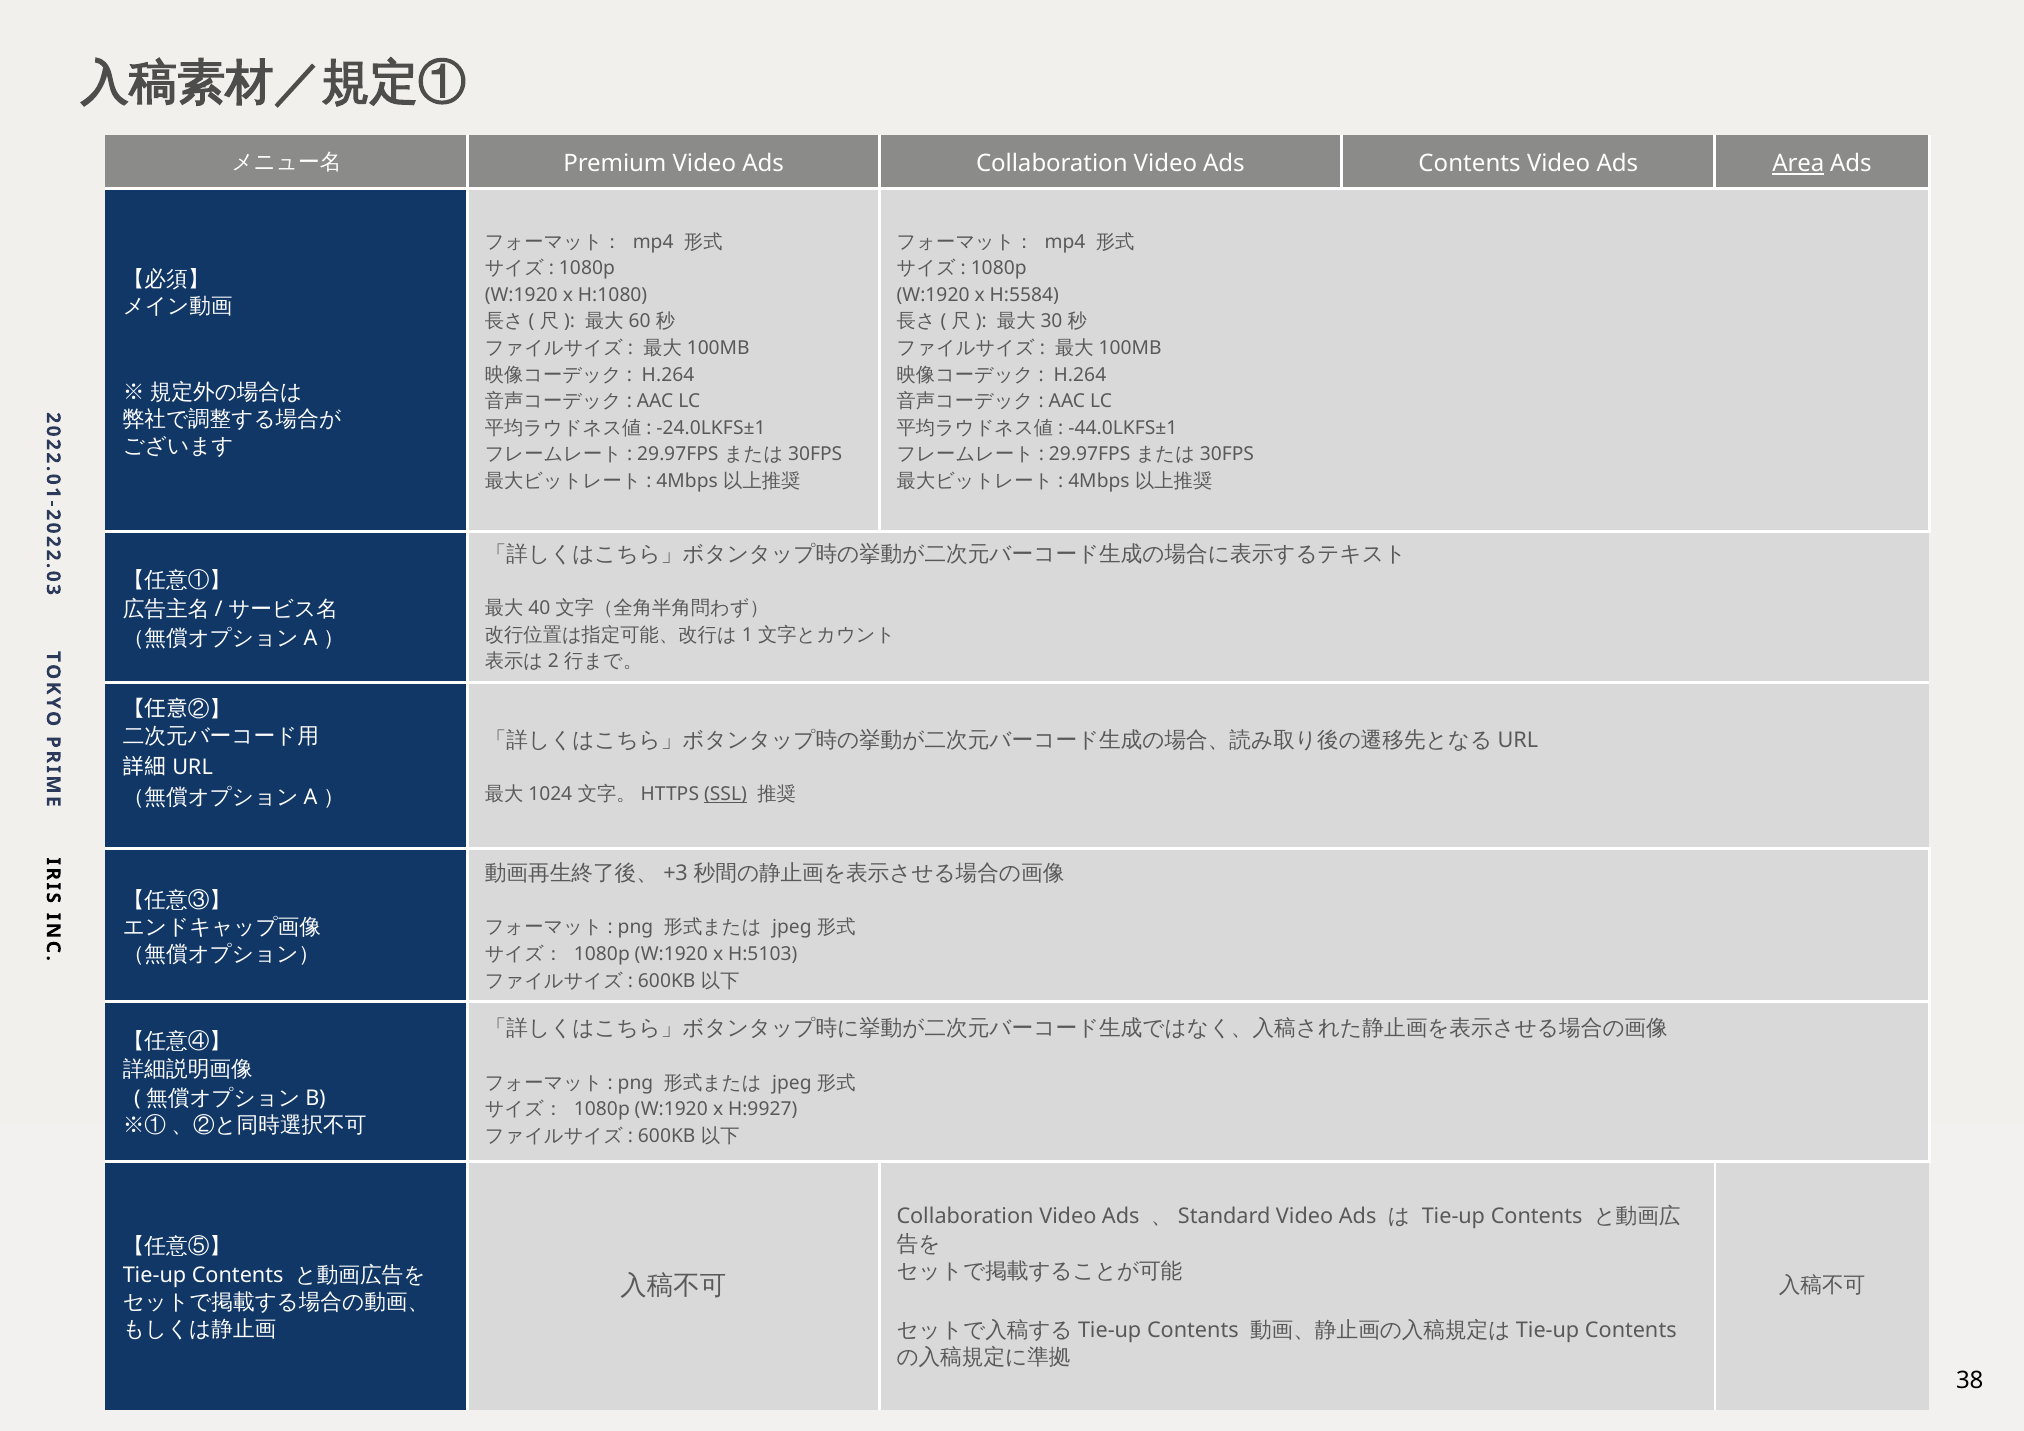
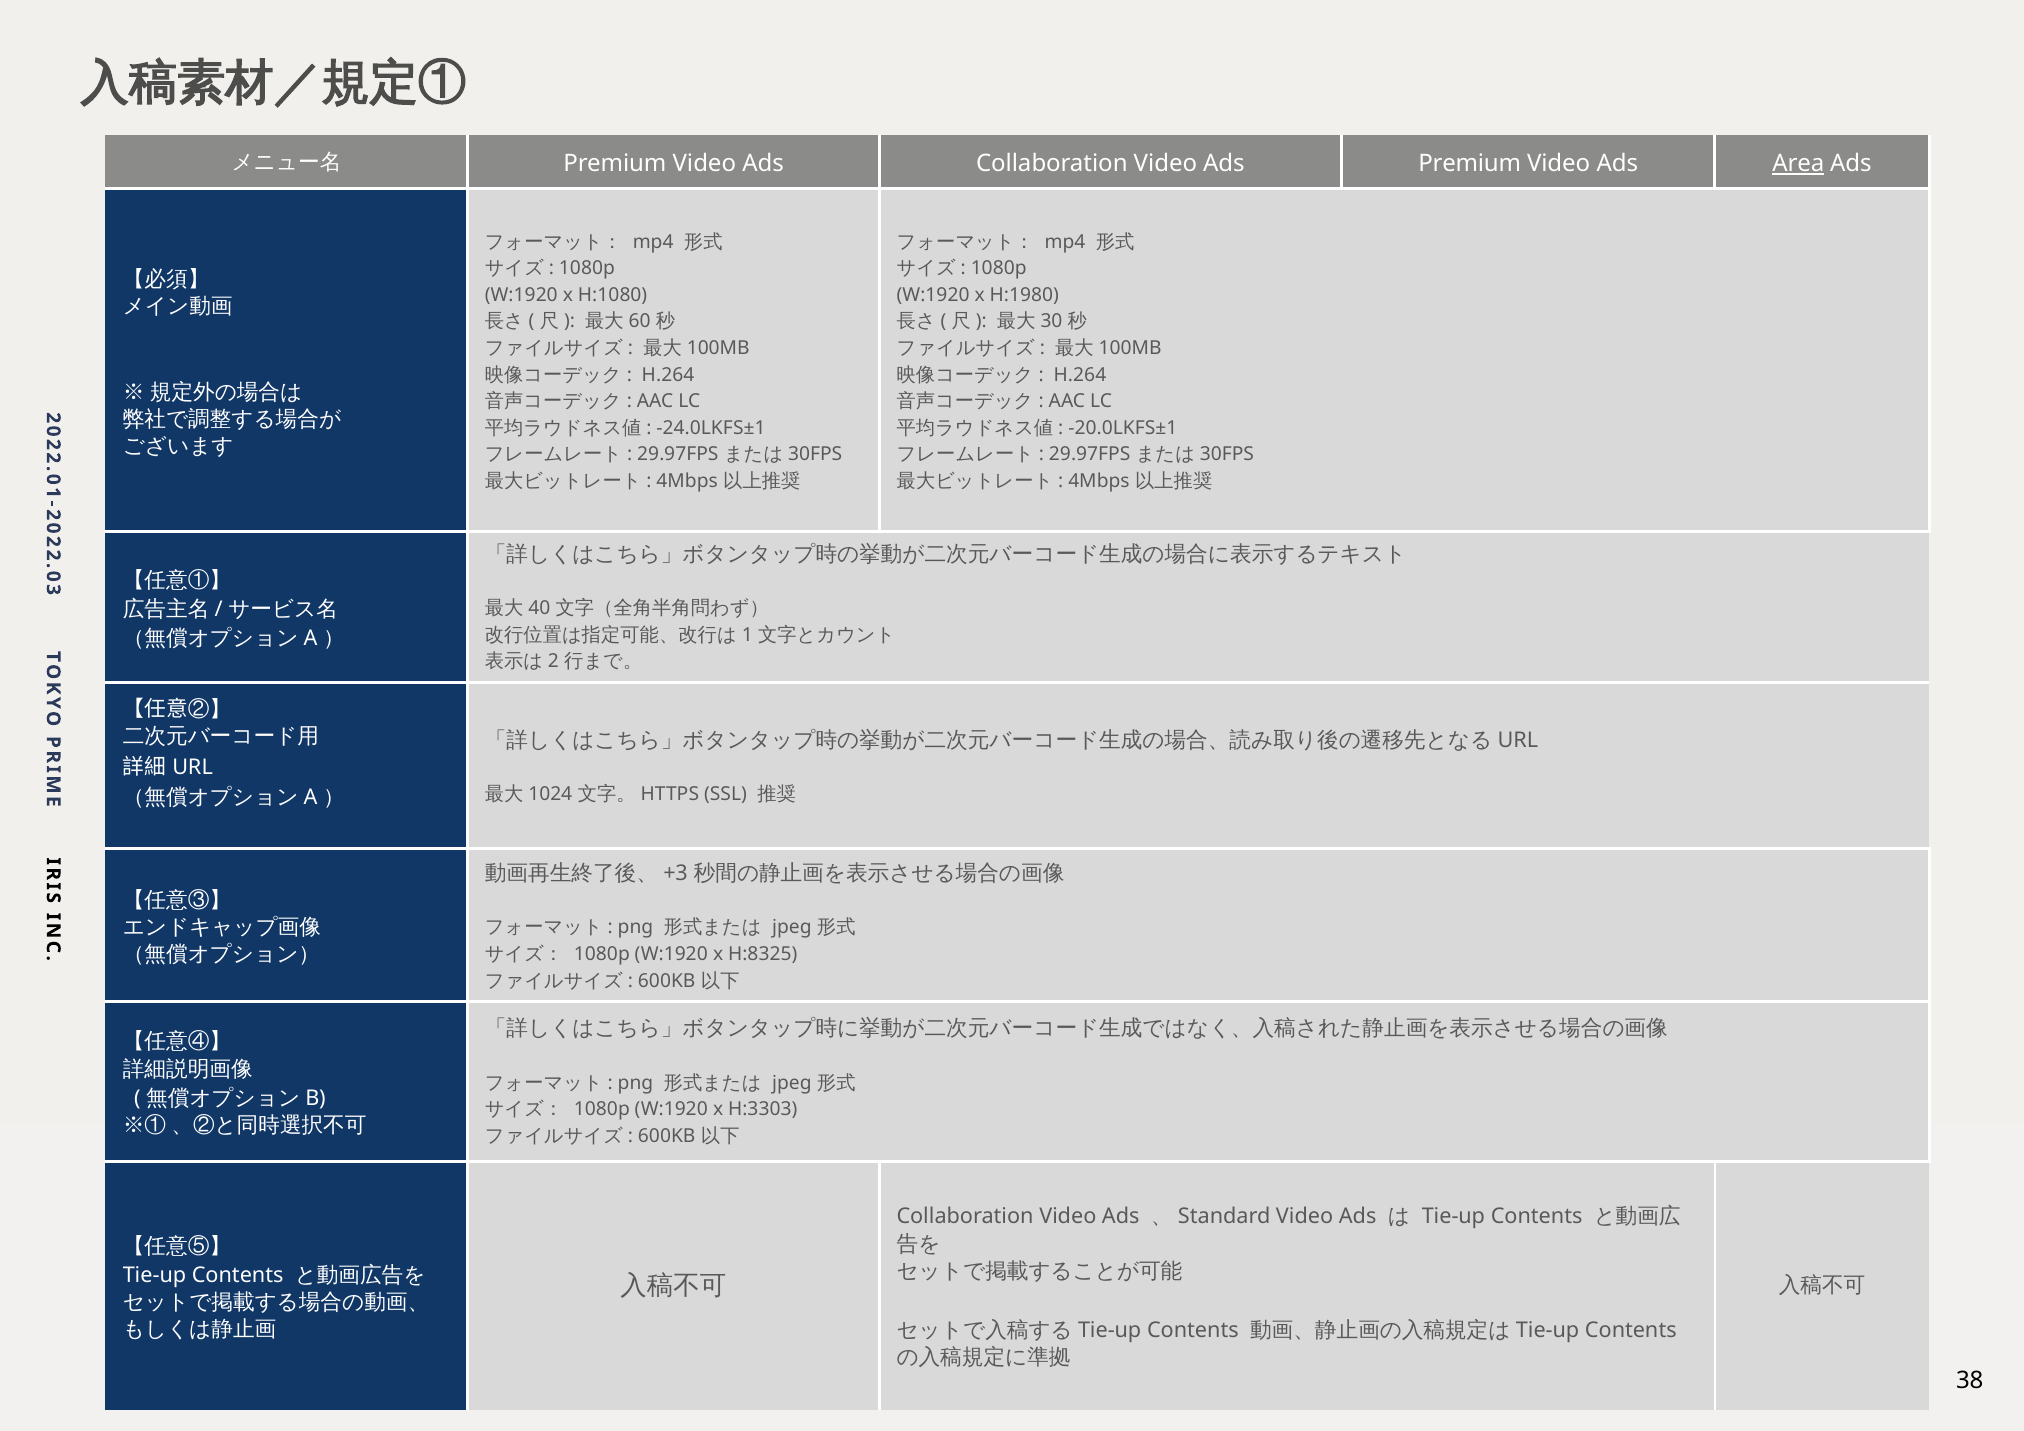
Ads Contents: Contents -> Premium (1470, 164)
H:5584: H:5584 -> H:1980 (1024, 295)
-44.0LKFS±1: -44.0LKFS±1 -> -20.0LKFS±1 (1123, 428)
SSL underline: present -> none (725, 795)
H:5103: H:5103 -> H:8325 (763, 954)
H:9927: H:9927 -> H:3303 (763, 1109)
